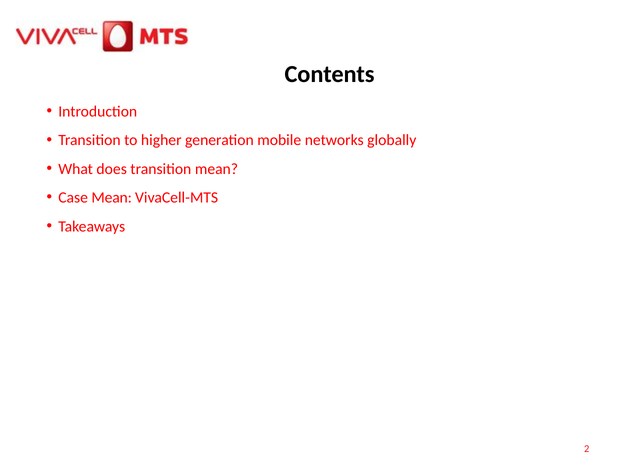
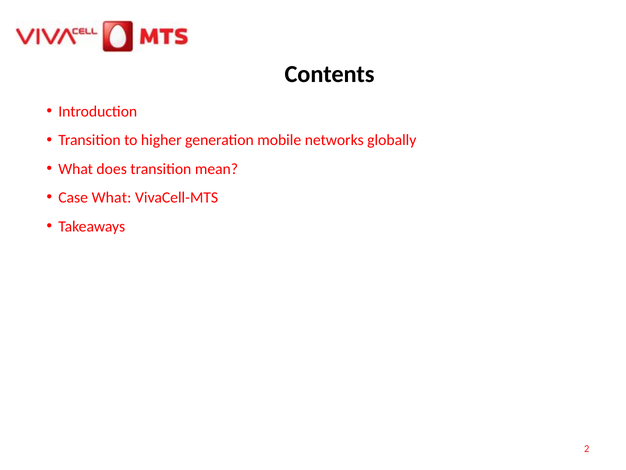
Case Mean: Mean -> What (111, 197)
